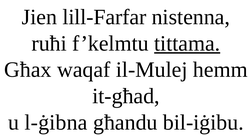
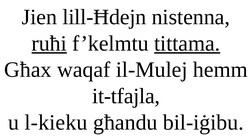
lill-Farfar: lill-Farfar -> lill-Ħdejn (104, 17)
ruħi underline: none -> present (49, 43)
it-għad: it-għad -> it-tfajla (126, 96)
l-ġibna: l-ġibna -> l-kieku (56, 122)
